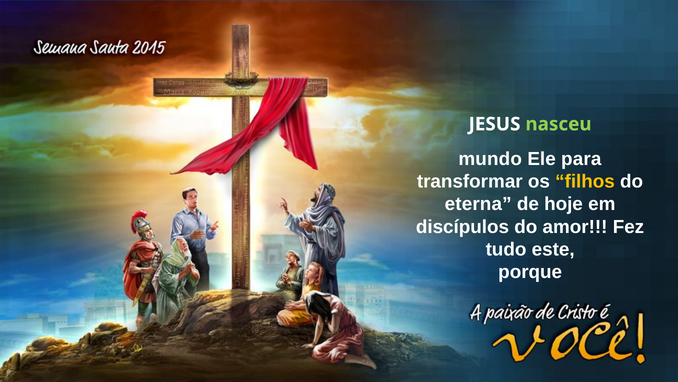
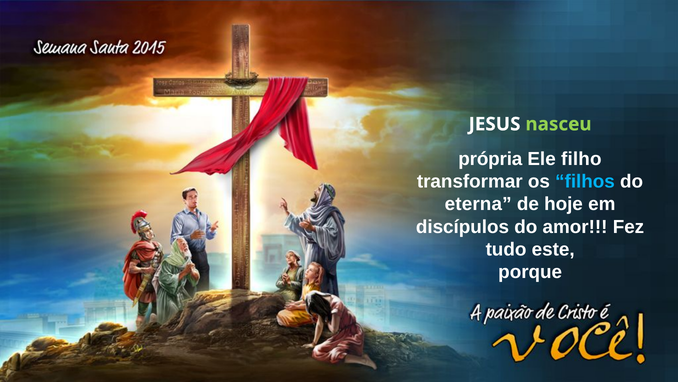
mundo: mundo -> própria (490, 159)
para: para -> filho (581, 159)
filhos colour: yellow -> light blue (585, 181)
